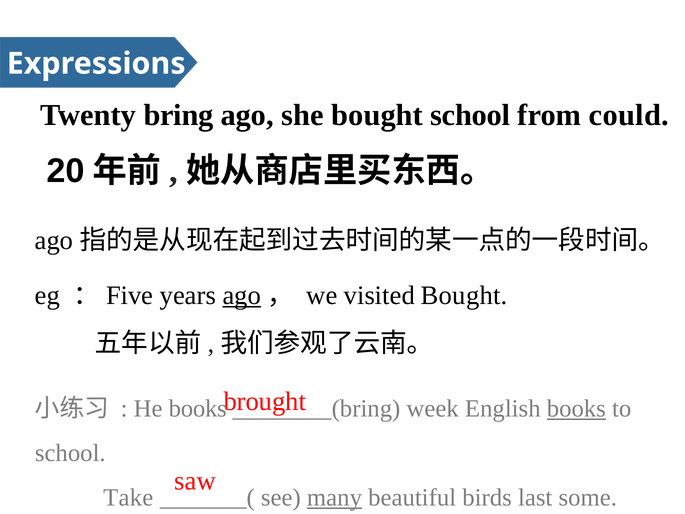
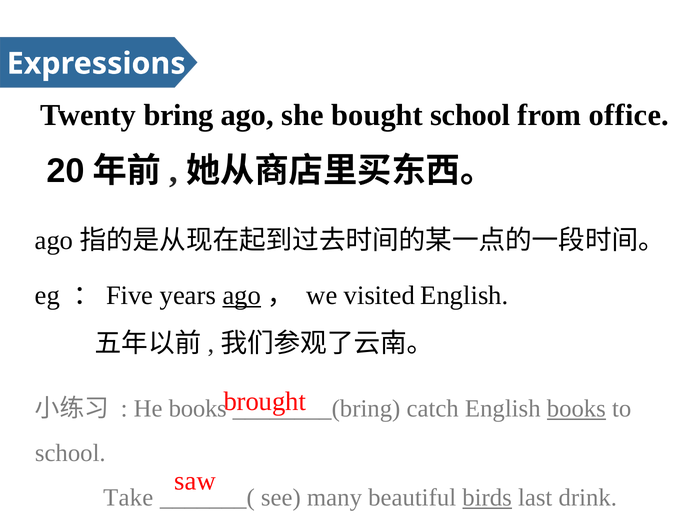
could: could -> office (629, 115)
visited Bought: Bought -> English (464, 295)
week: week -> catch (433, 408)
many underline: present -> none (334, 497)
birds underline: none -> present (487, 497)
some: some -> drink (588, 497)
